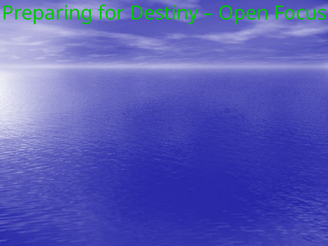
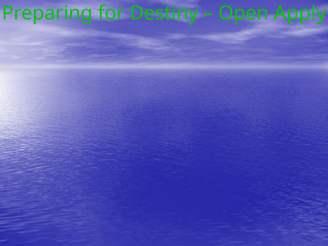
Focus: Focus -> Apply (300, 13)
